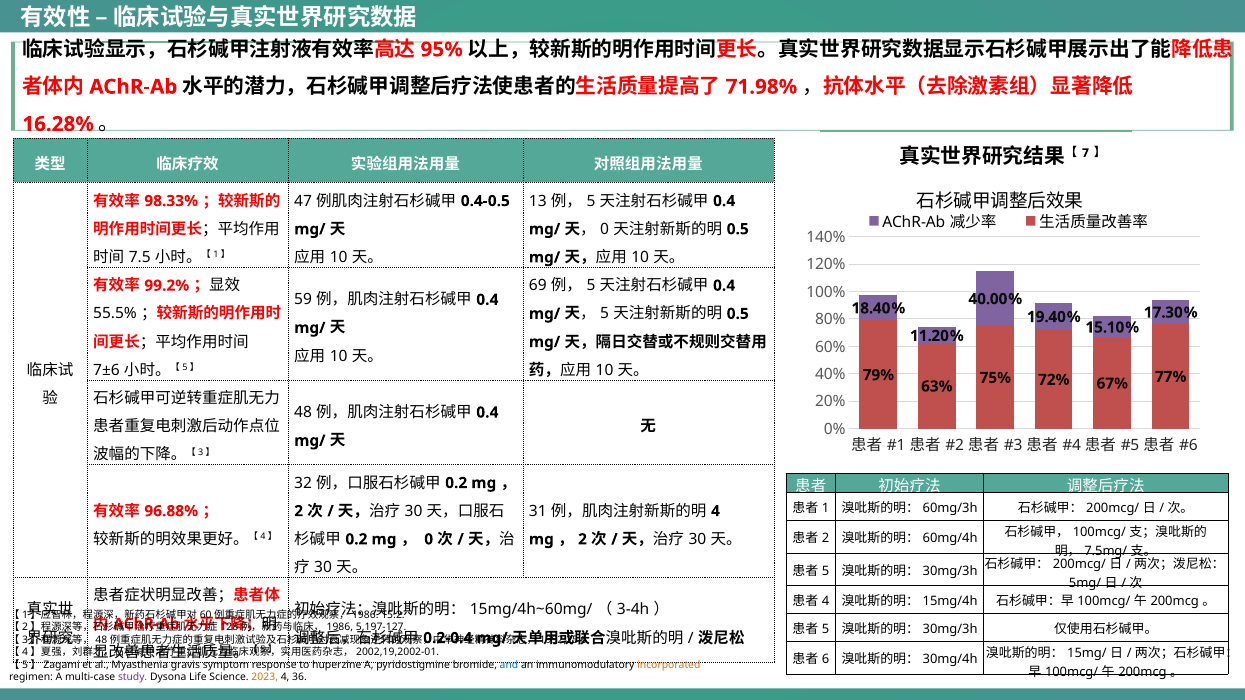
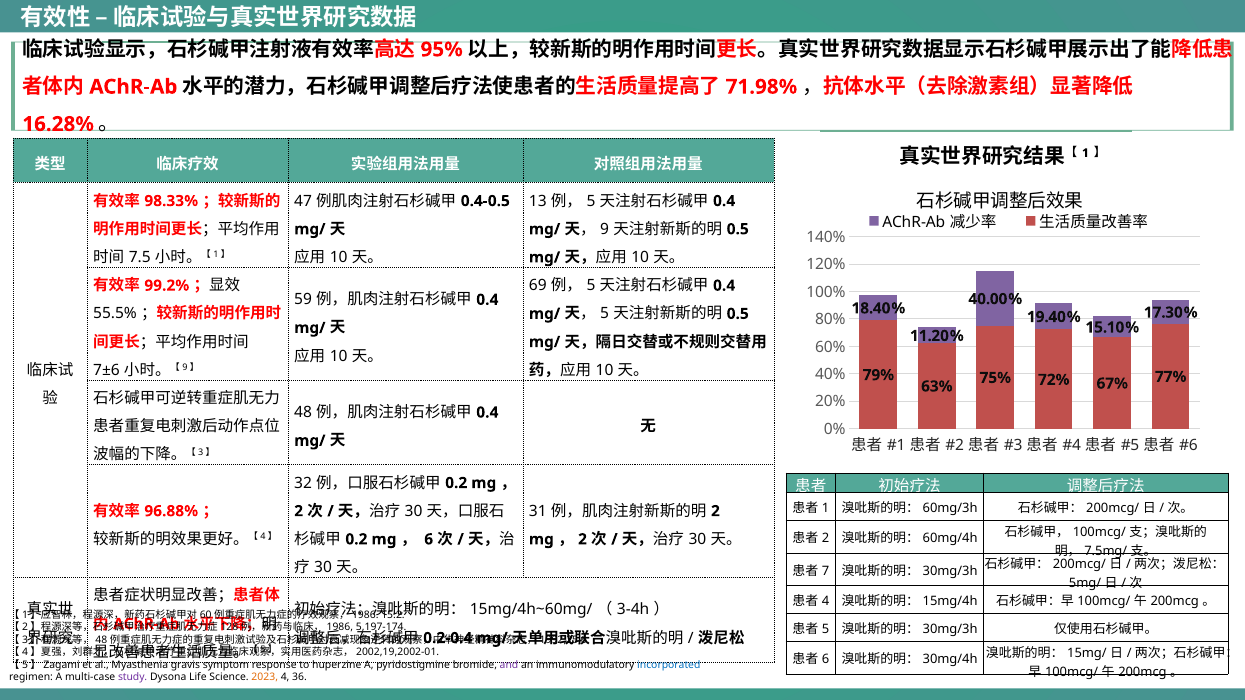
7: 7 -> 1 (1085, 153)
0: 0 -> 9 (605, 229)
5: 5 -> 9 (185, 368)
4: 4 -> 2 (715, 511)
0: 0 -> 6 (429, 540)
5: 5 -> 7 (826, 571)
5,197-127: 5,197-127 -> 5,197-174 (381, 628)
and colour: blue -> purple (509, 665)
incorporated colour: orange -> blue (669, 665)
